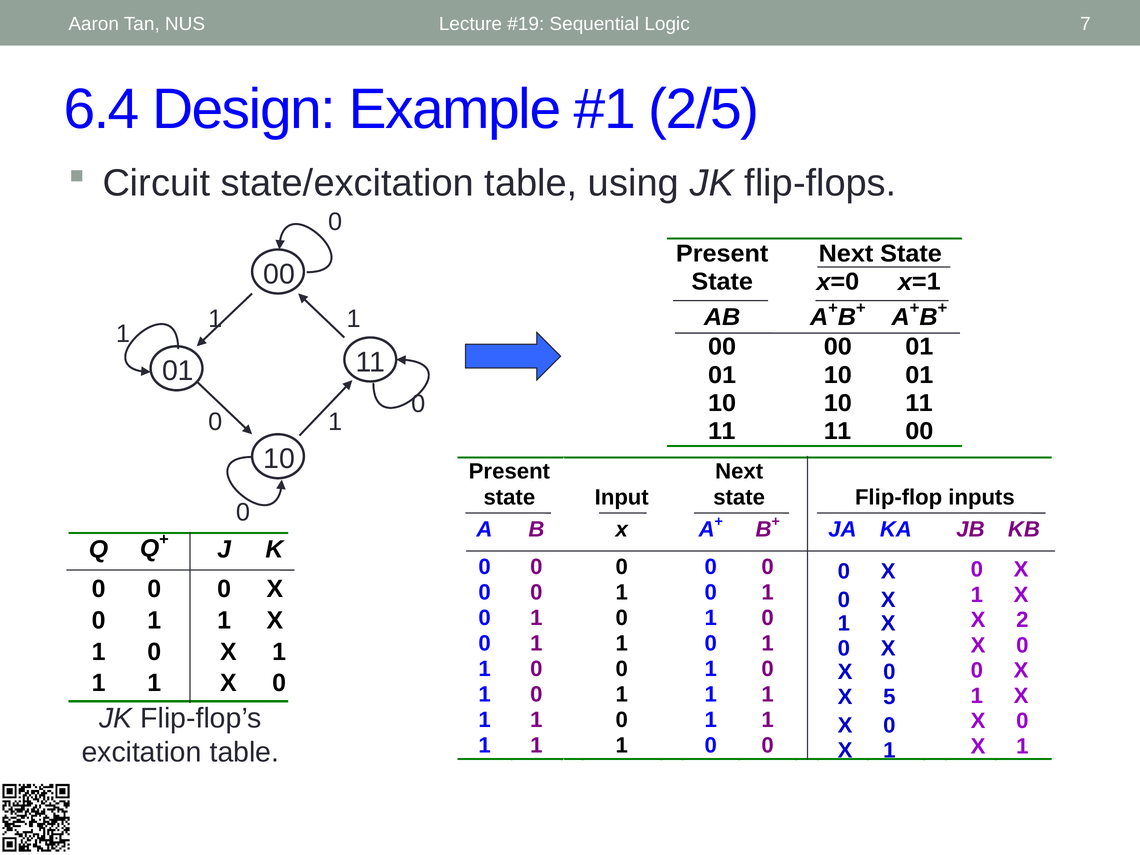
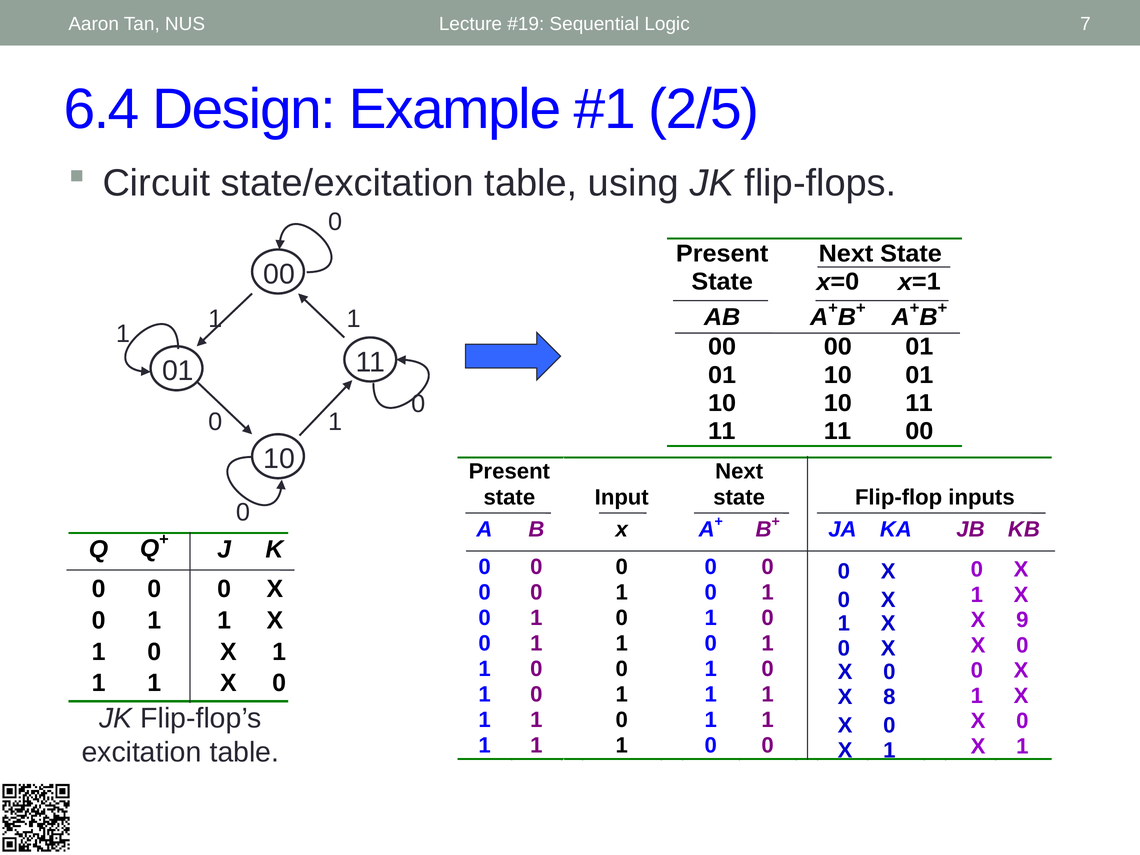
2: 2 -> 9 (1022, 620)
5: 5 -> 8 (889, 697)
